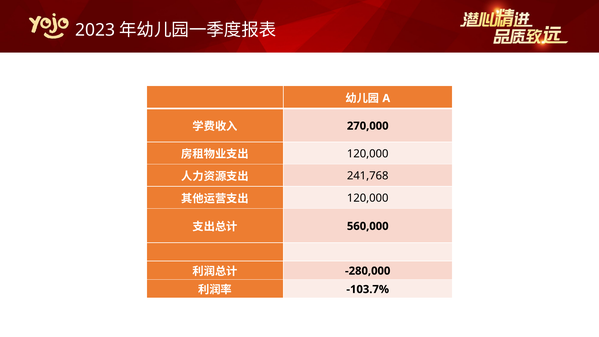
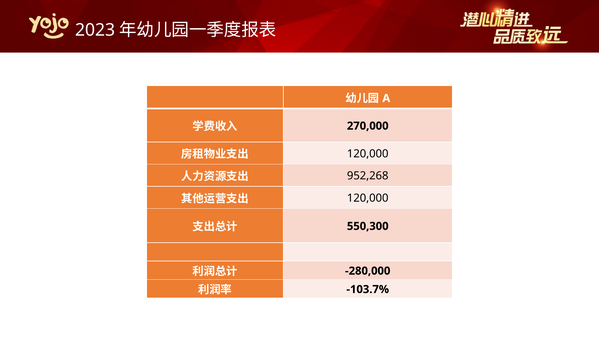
241,768: 241,768 -> 952,268 (368, 176)
560,000: 560,000 -> 550,300 (368, 226)
